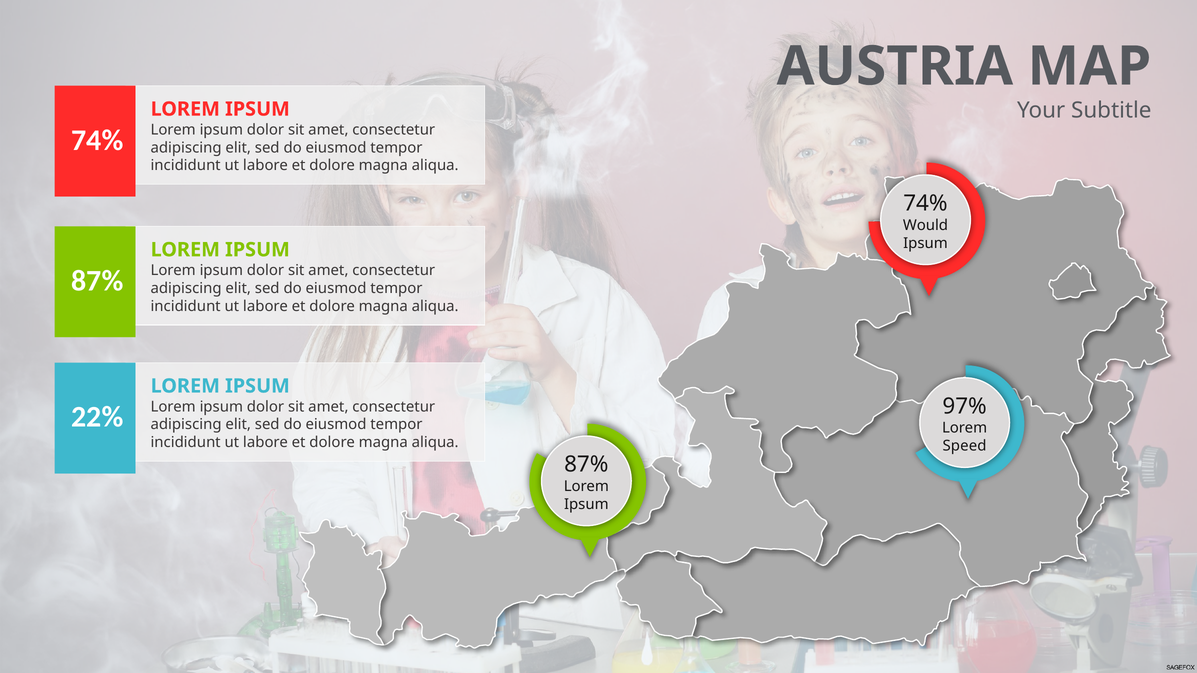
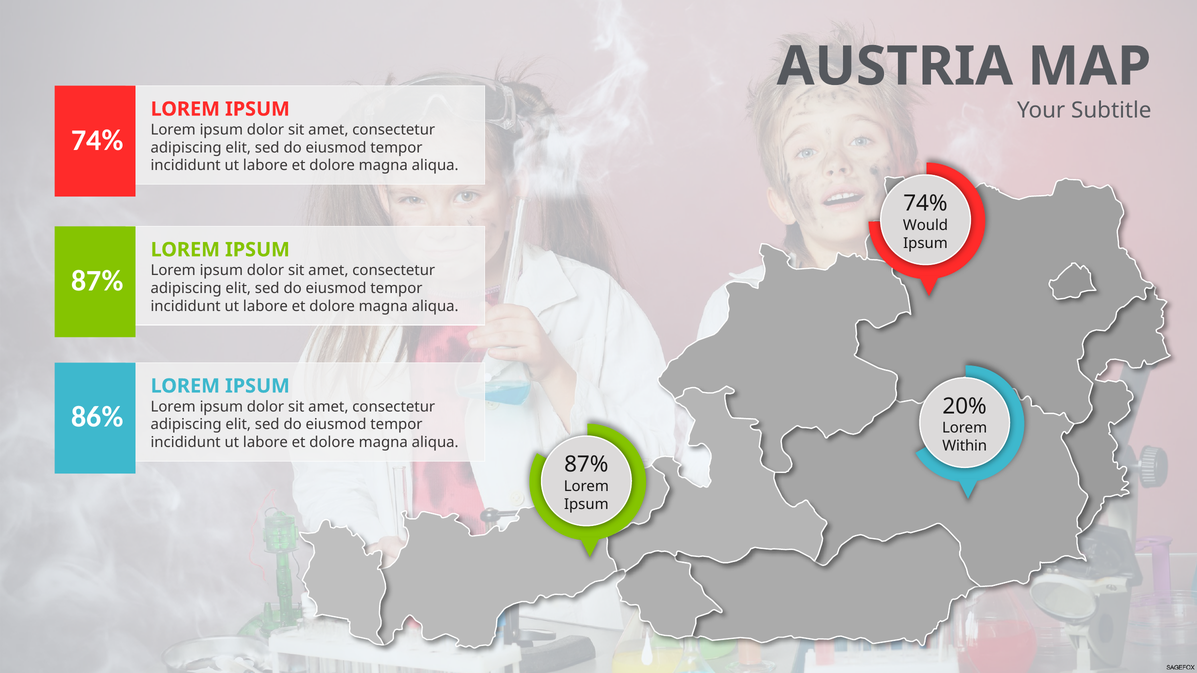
97%: 97% -> 20% (965, 406)
22%: 22% -> 86% (97, 417)
Speed: Speed -> Within (965, 446)
